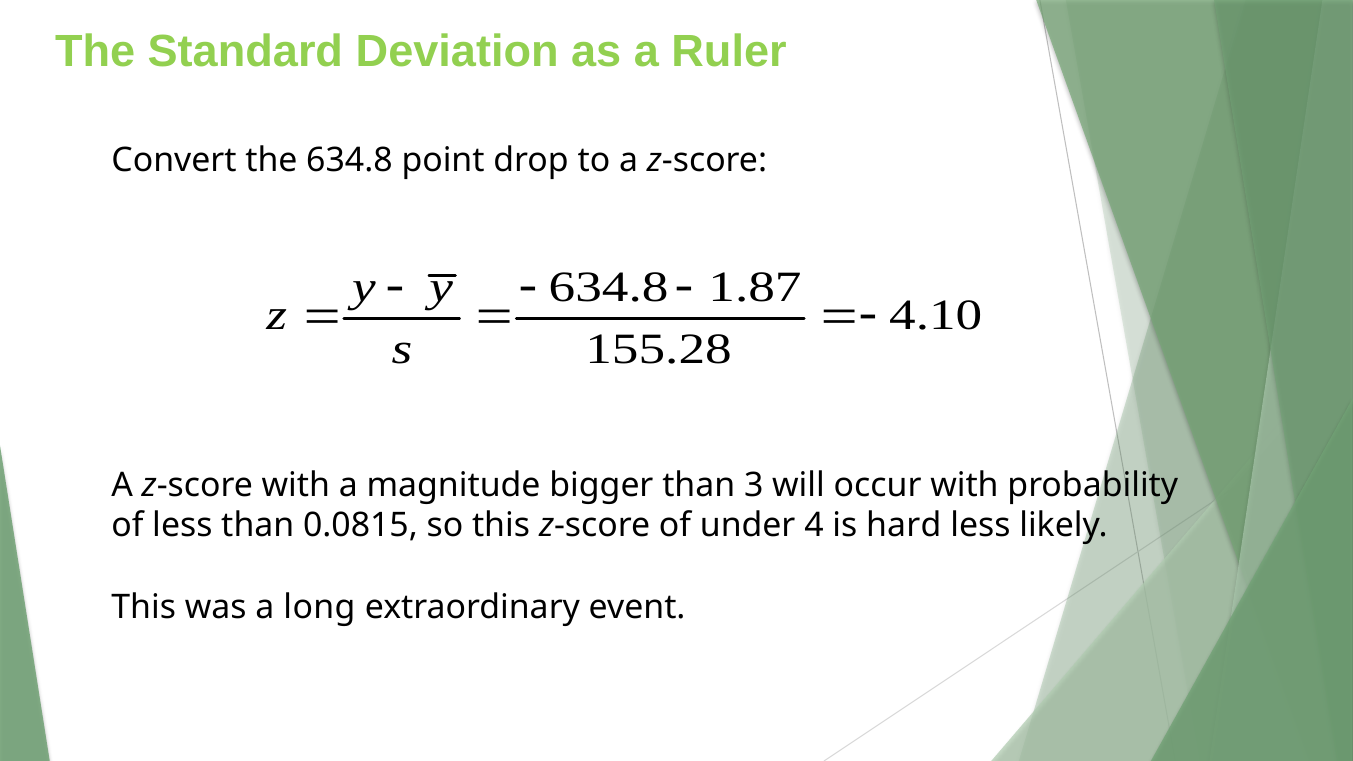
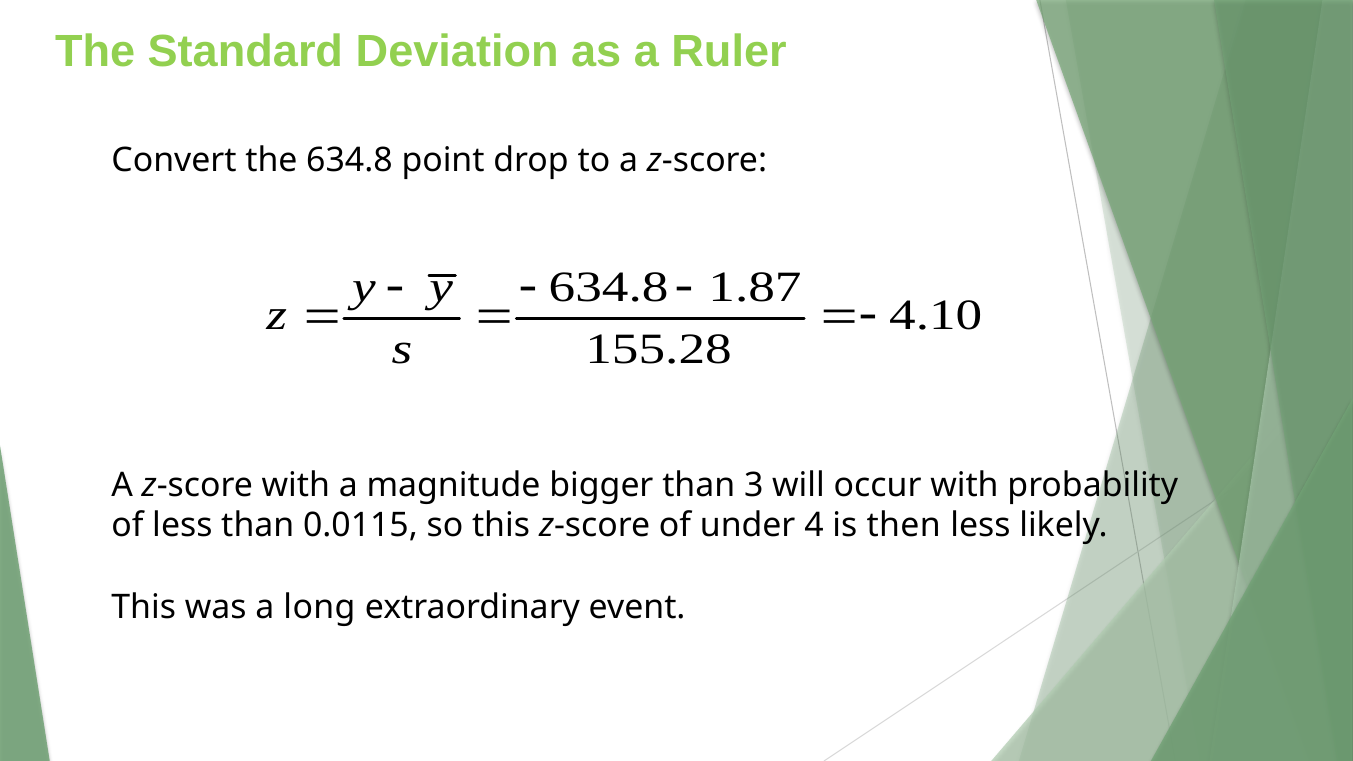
0.0815: 0.0815 -> 0.0115 (360, 526)
hard: hard -> then (904, 526)
